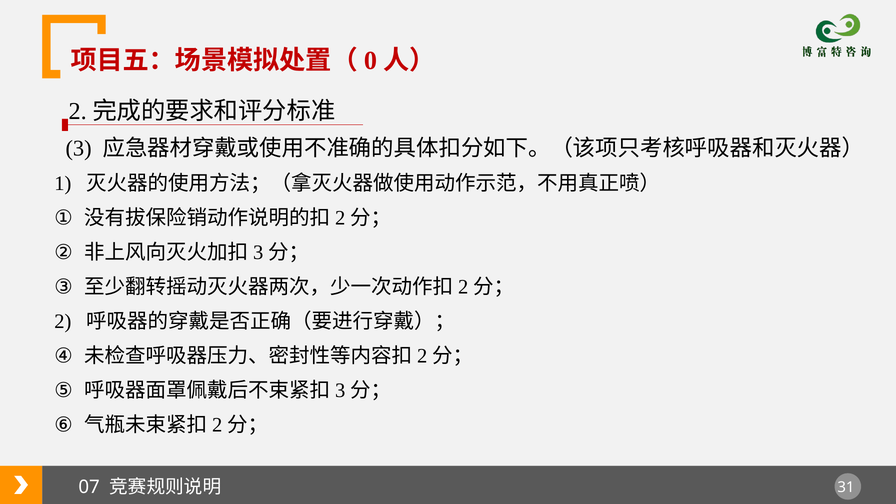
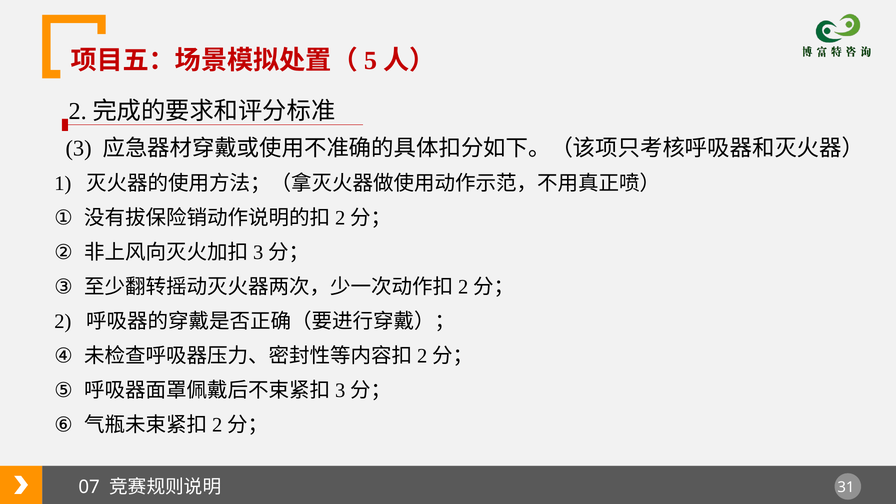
0: 0 -> 5 (370, 61)
